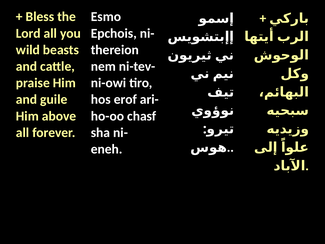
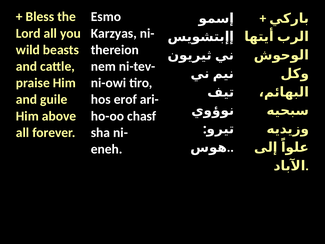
Epchois: Epchois -> Karzyas (114, 33)
